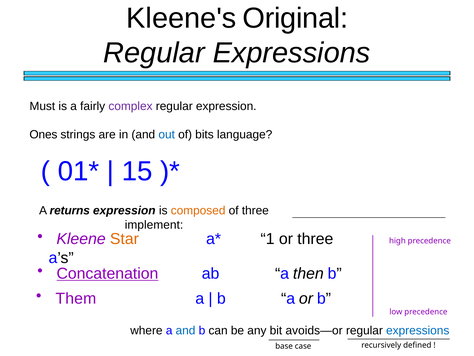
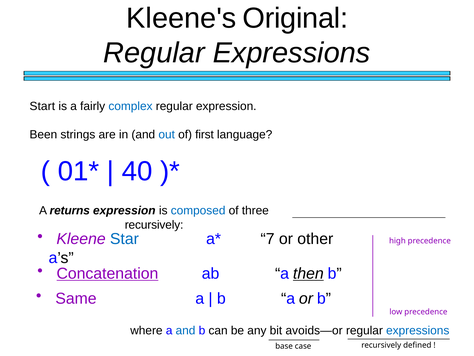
Must: Must -> Start (42, 106)
complex colour: purple -> blue (130, 106)
Ones: Ones -> Been (43, 135)
bits: bits -> first (205, 135)
15: 15 -> 40 (137, 171)
composed colour: orange -> blue (198, 210)
implement: implement -> recursively (154, 225)
Star colour: orange -> blue (124, 239)
1: 1 -> 7 (268, 239)
or three: three -> other (315, 239)
then underline: none -> present (308, 273)
Them: Them -> Same (76, 298)
